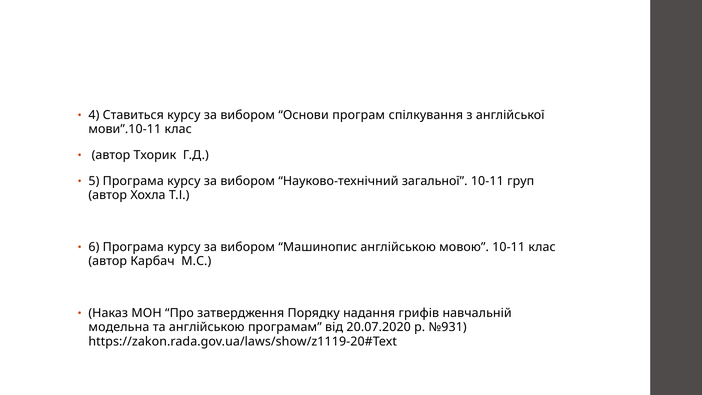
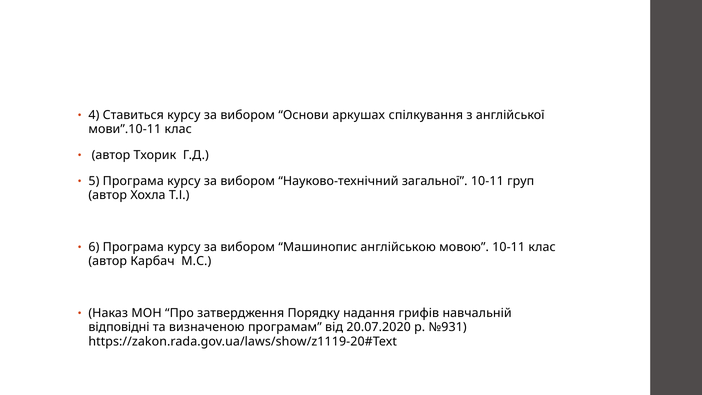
програм: програм -> аркушах (359, 115)
модельна: модельна -> відповідні (119, 327)
та англійською: англійською -> визначеною (207, 327)
